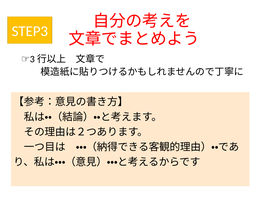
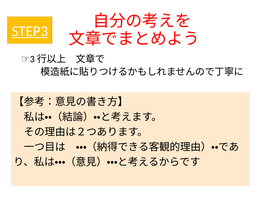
STEP3 underline: none -> present (30, 31)
